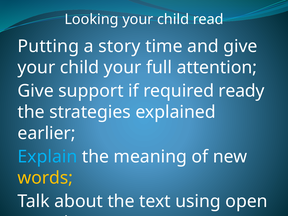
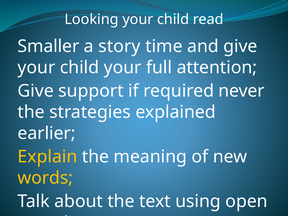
Putting: Putting -> Smaller (48, 46)
ready: ready -> never (241, 91)
Explain colour: light blue -> yellow (47, 157)
